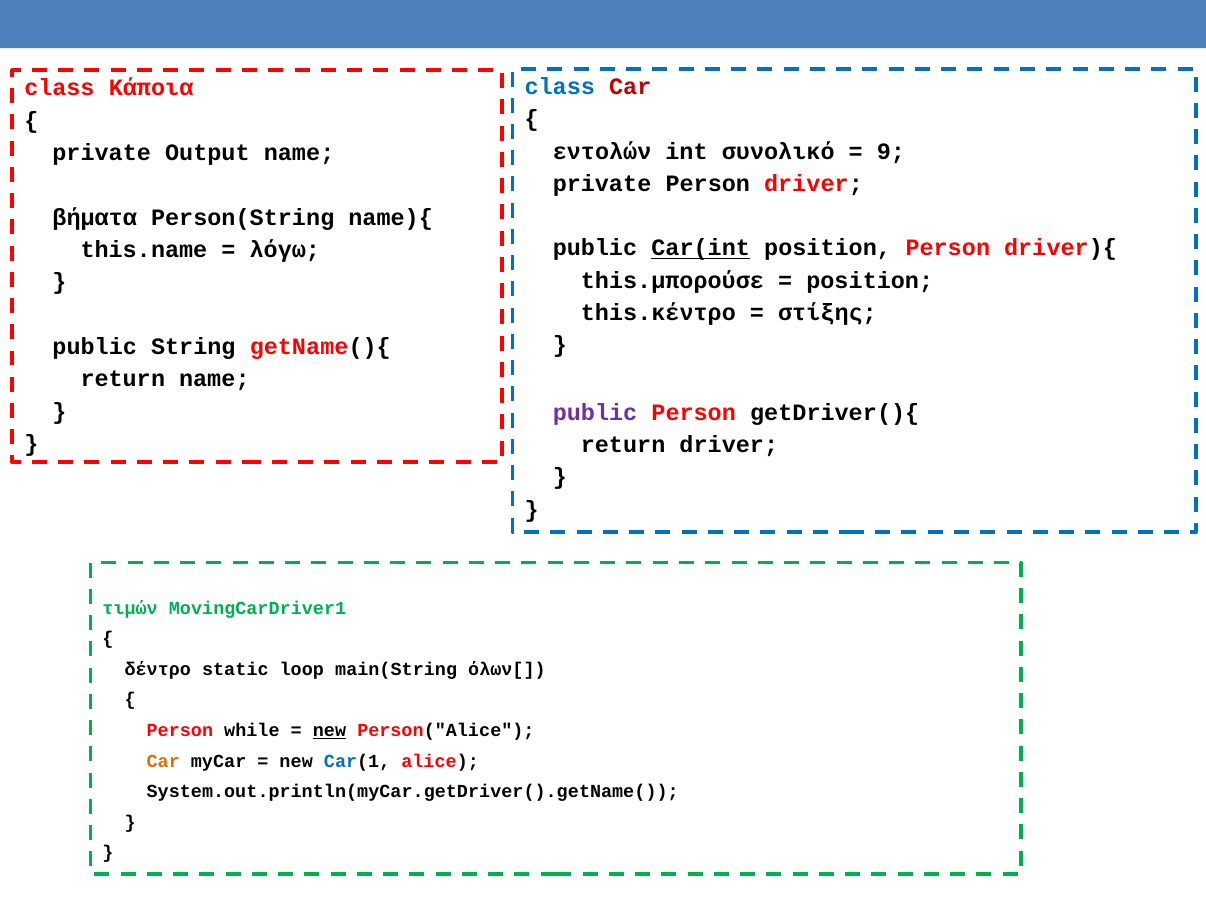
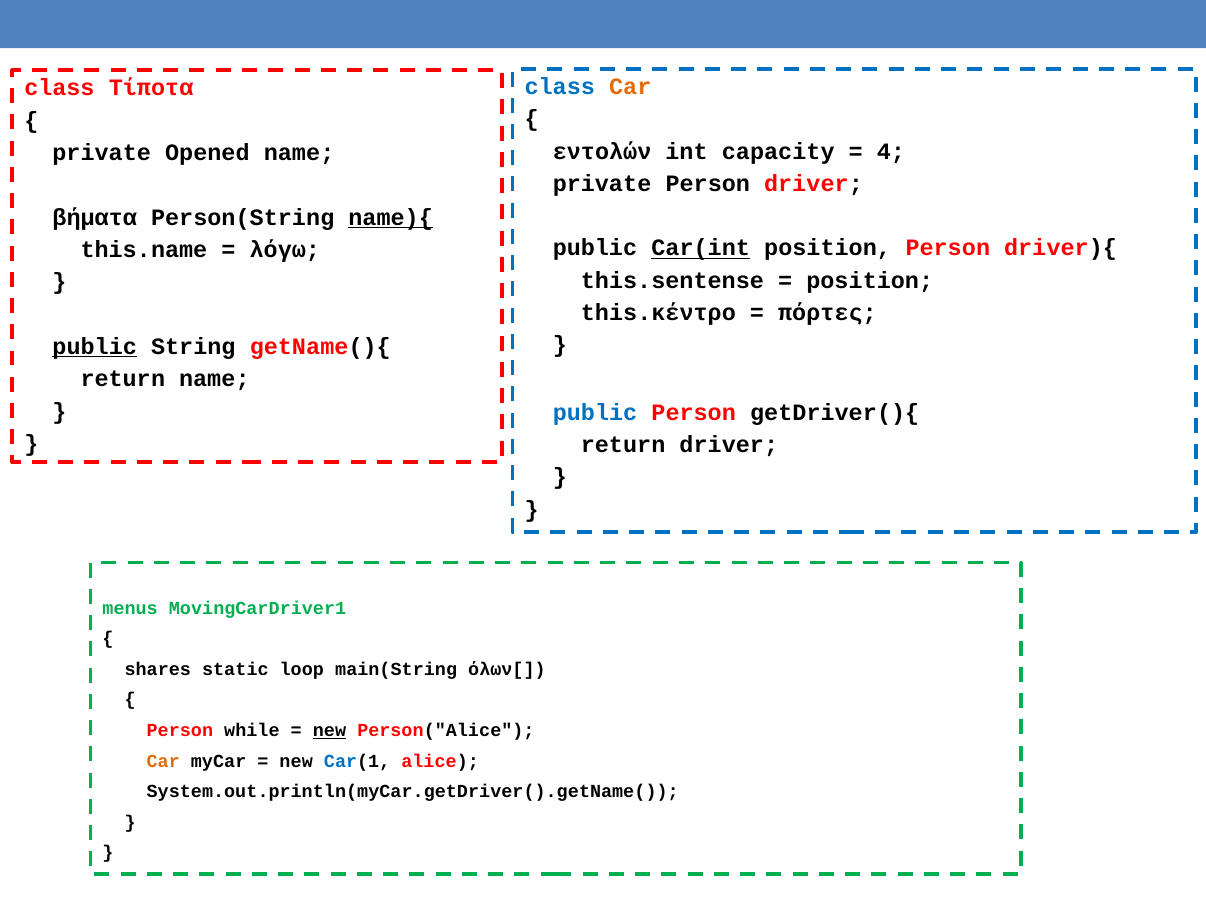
Car colour: red -> orange (630, 87)
Κάποια: Κάποια -> Τίποτα (151, 88)
συνολικό: συνολικό -> capacity (778, 151)
9: 9 -> 4 (891, 151)
Output: Output -> Opened (207, 153)
name){ underline: none -> present (391, 218)
this.μπορούσε: this.μπορούσε -> this.sentense (672, 281)
στίξης: στίξης -> πόρτες (827, 313)
public underline: none -> present (95, 347)
public colour: purple -> blue (595, 413)
τιμών: τιμών -> menus (130, 609)
δέντρο: δέντρο -> shares (158, 670)
